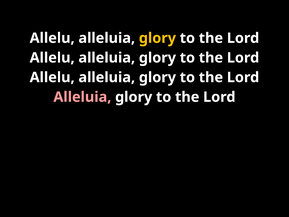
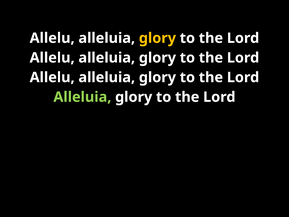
Alleluia colour: pink -> light green (82, 97)
